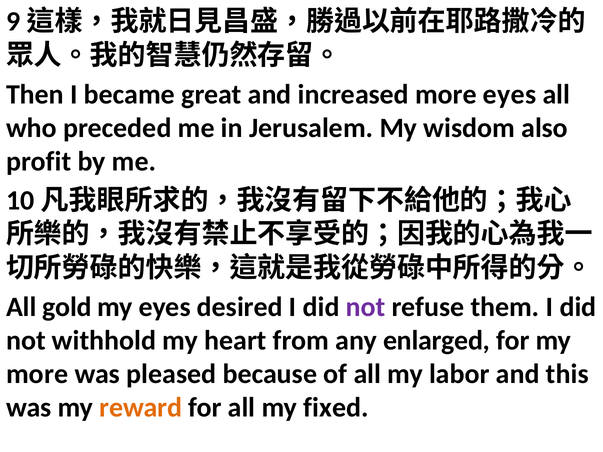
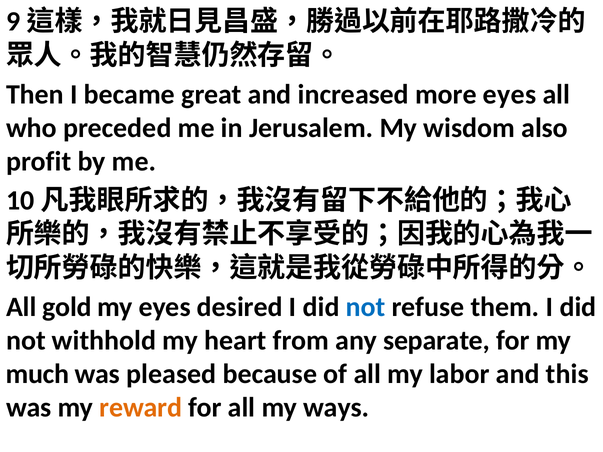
not colour: purple -> blue (366, 307)
enlarged: enlarged -> separate (437, 341)
more: more -> much (37, 374)
fixed: fixed -> ways (336, 408)
